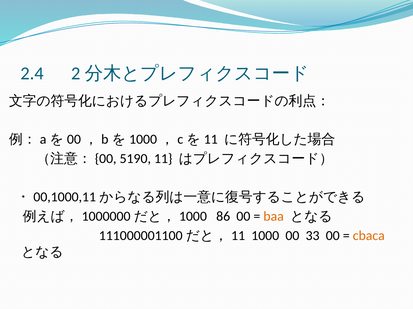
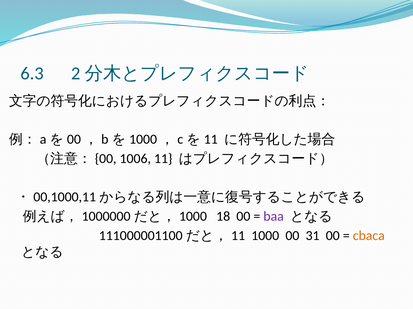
2.4: 2.4 -> 6.3 (32, 74)
5190: 5190 -> 1006 (135, 159)
86: 86 -> 18 (223, 217)
baa colour: orange -> purple (274, 217)
33: 33 -> 31 (313, 236)
